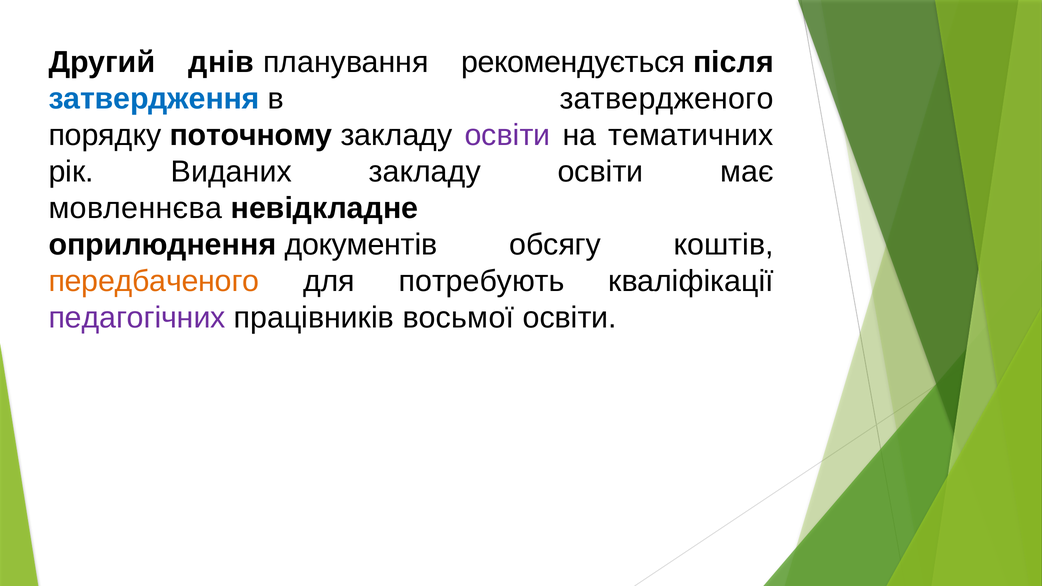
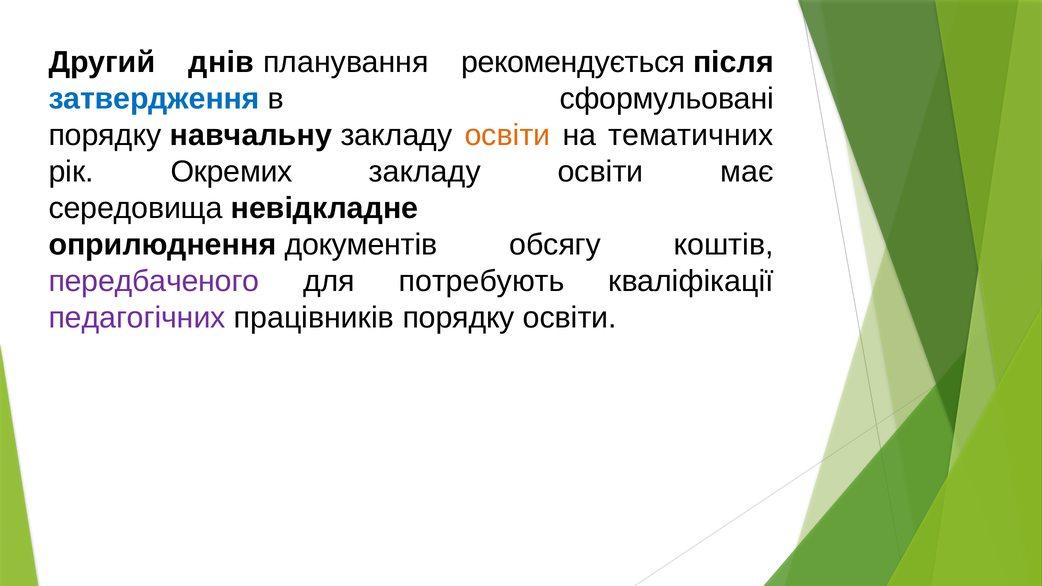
затвердженого: затвердженого -> сформульовані (667, 99)
поточному: поточному -> навчальну (251, 135)
освіти colour: purple -> orange (507, 135)
Виданих: Виданих -> Окремих (232, 172)
мовленнєва: мовленнєва -> середовища (136, 208)
передбаченого colour: orange -> purple (154, 281)
працівників восьмої: восьмої -> порядку (458, 318)
